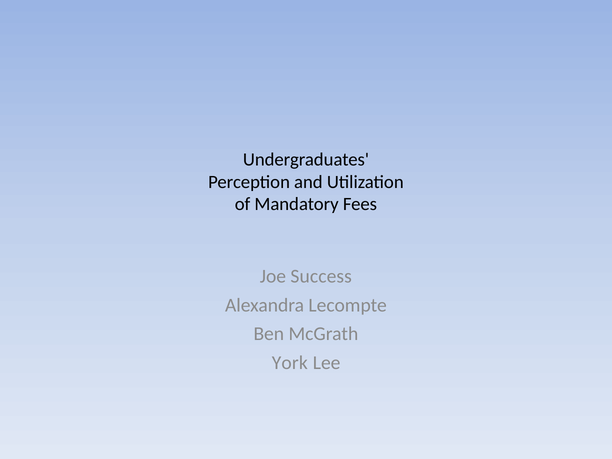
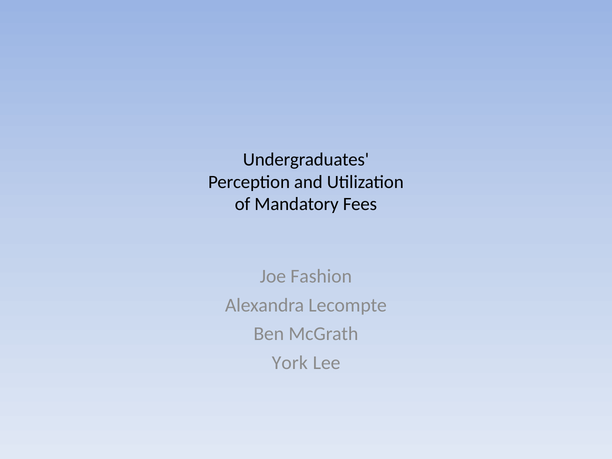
Success: Success -> Fashion (321, 276)
